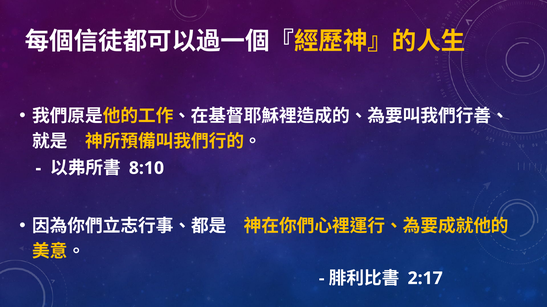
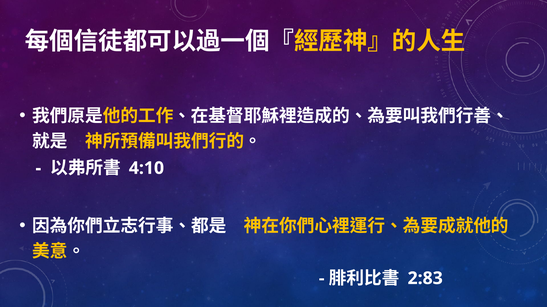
8:10: 8:10 -> 4:10 (146, 168)
2:17: 2:17 -> 2:83 (425, 279)
